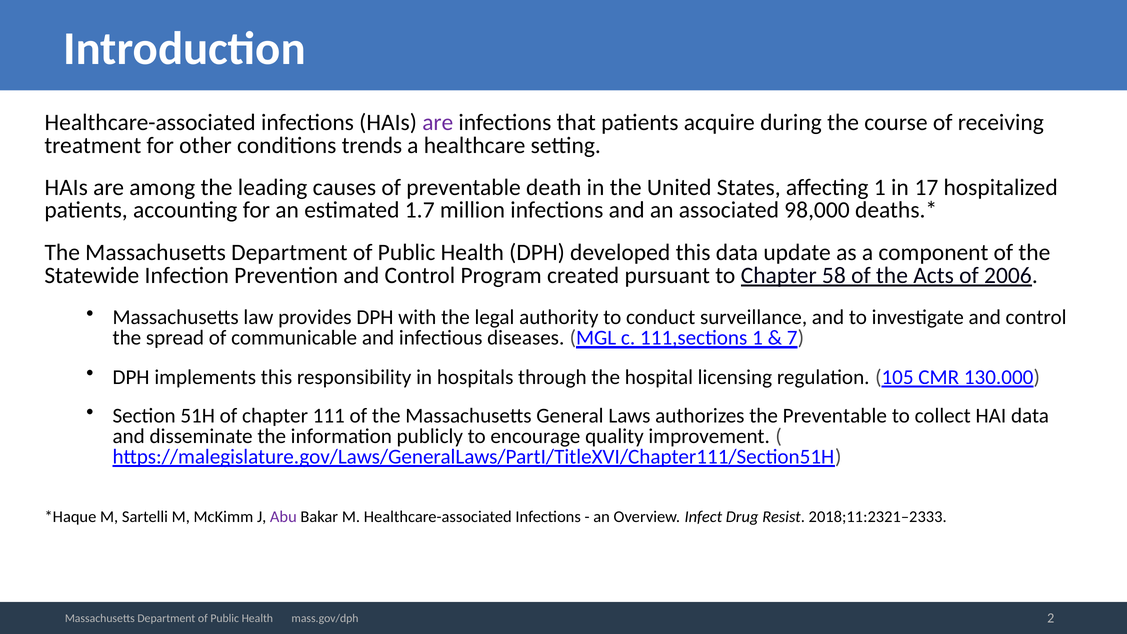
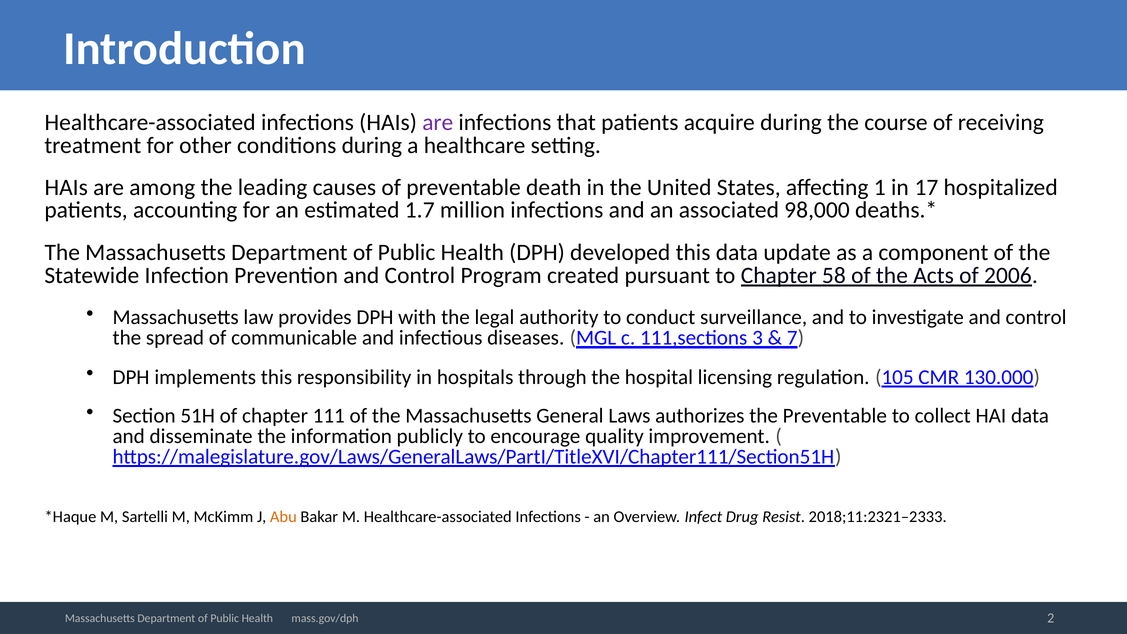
conditions trends: trends -> during (372, 145)
111,sections 1: 1 -> 3 (758, 338)
Abu colour: purple -> orange (283, 517)
